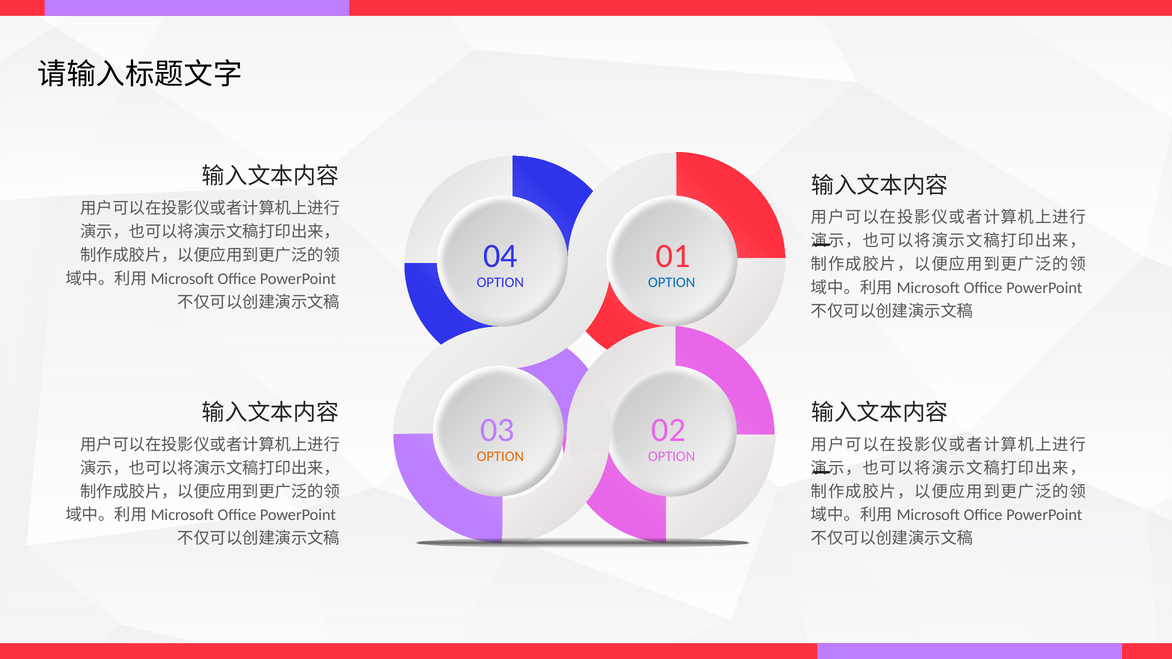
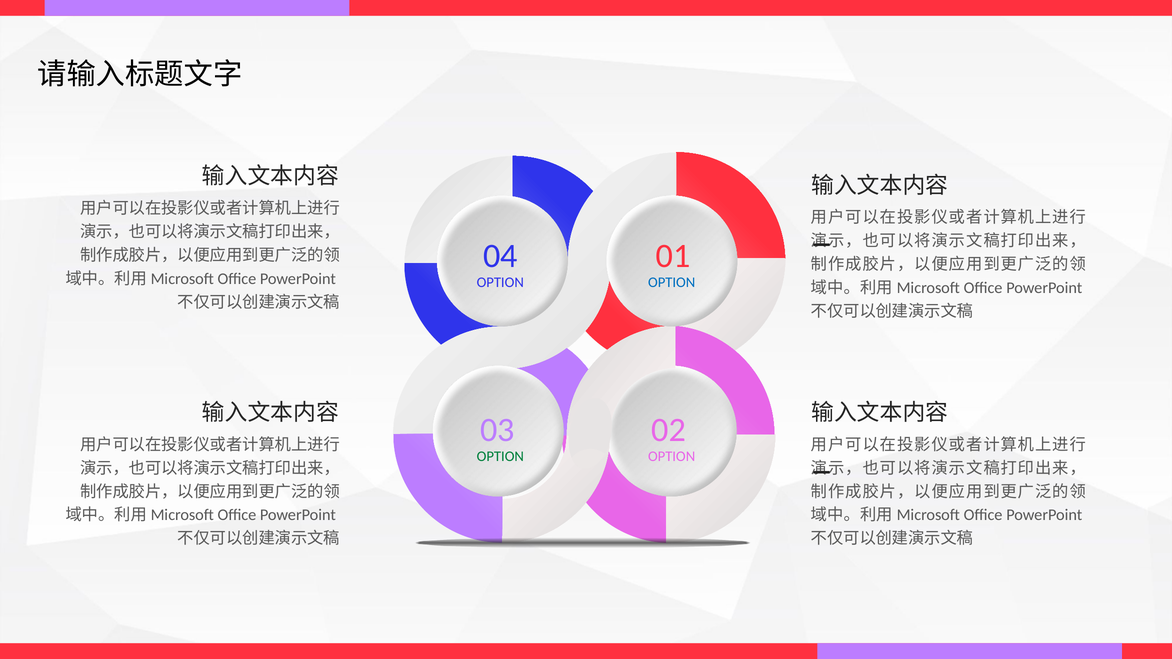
OPTION colour: orange -> green (500, 457)
